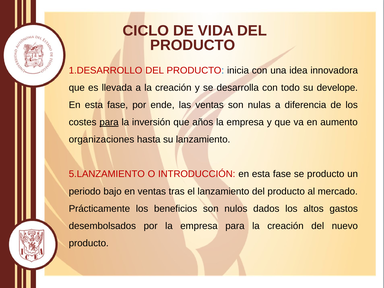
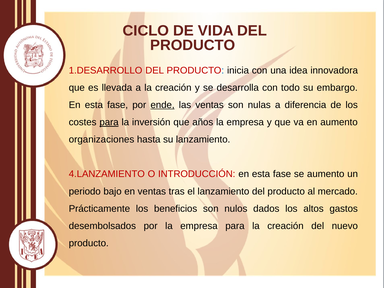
develope: develope -> embargo (337, 88)
ende underline: none -> present (163, 105)
5.LANZAMIENTO: 5.LANZAMIENTO -> 4.LANZAMIENTO (107, 174)
se producto: producto -> aumento (326, 174)
